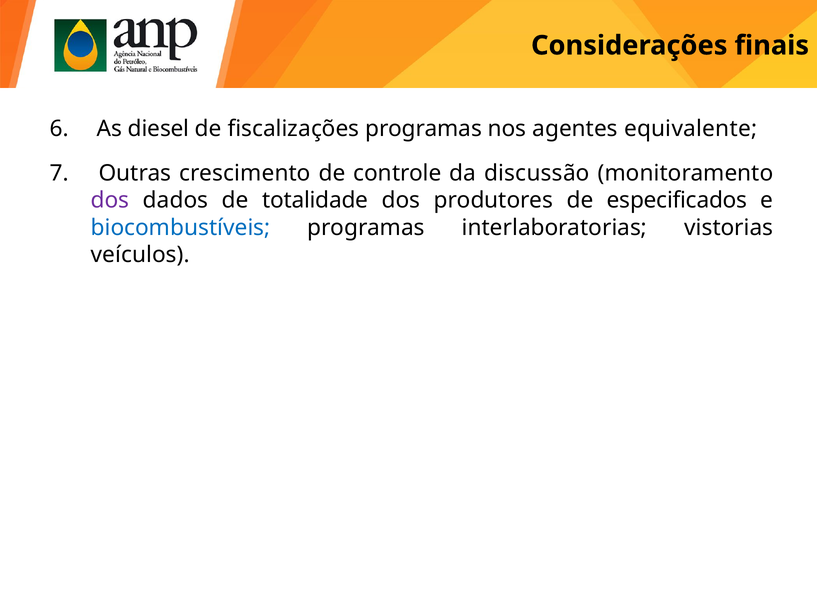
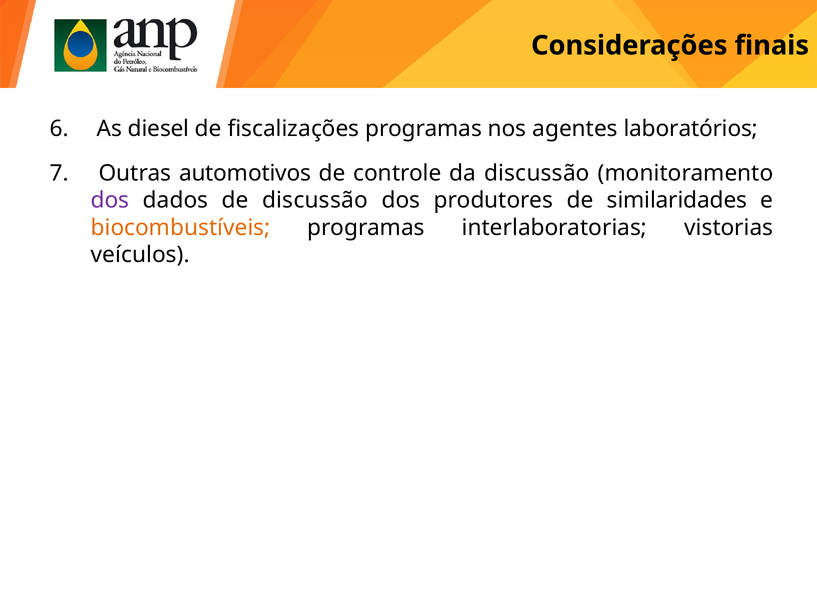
equivalente: equivalente -> laboratórios (691, 129)
crescimento: crescimento -> automotivos (245, 173)
de totalidade: totalidade -> discussão (315, 200)
especificados: especificados -> similaridades (677, 200)
biocombustíveis colour: blue -> orange (181, 227)
